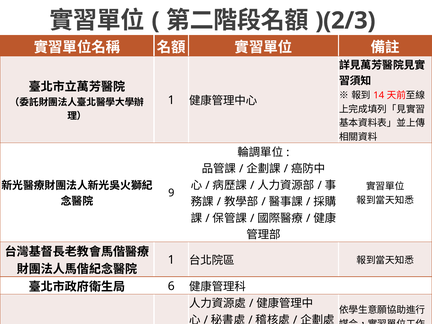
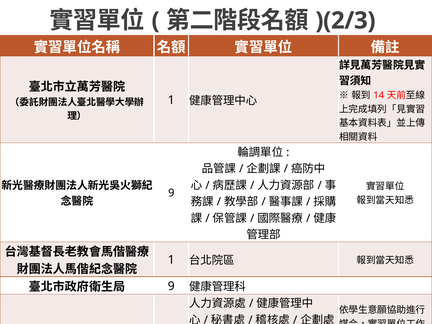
6: 6 -> 9 (171, 286)
